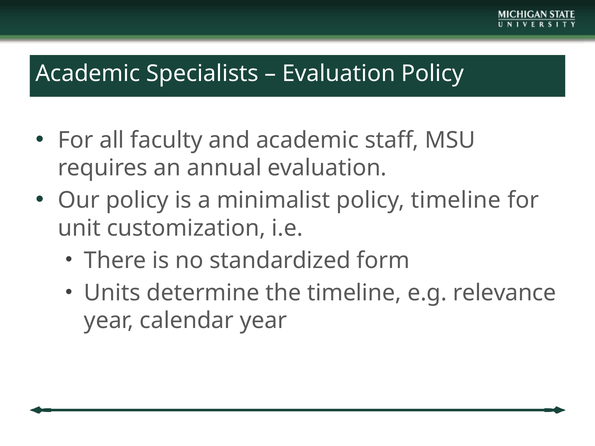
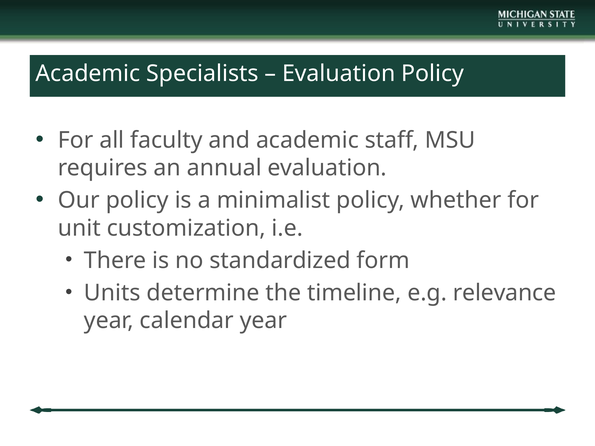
policy timeline: timeline -> whether (456, 200)
